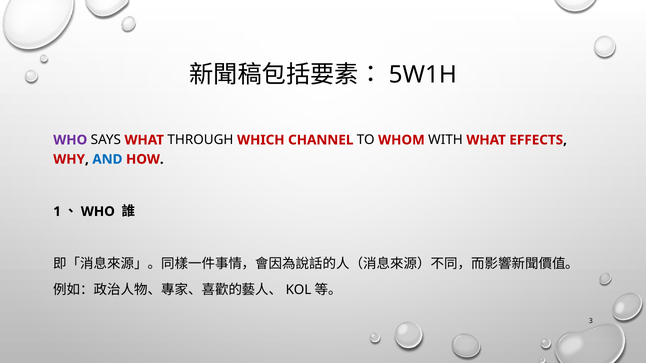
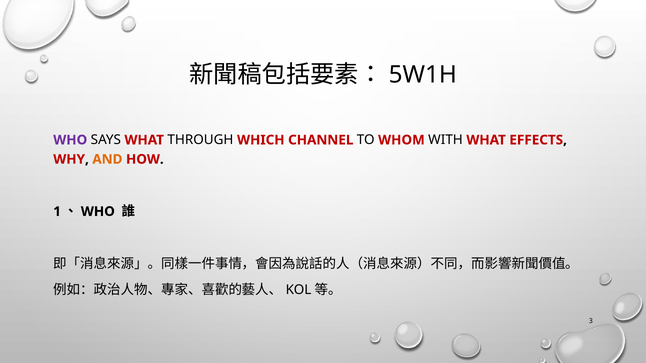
AND colour: blue -> orange (107, 159)
